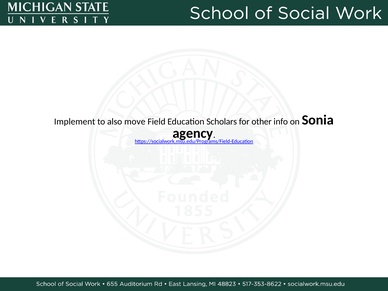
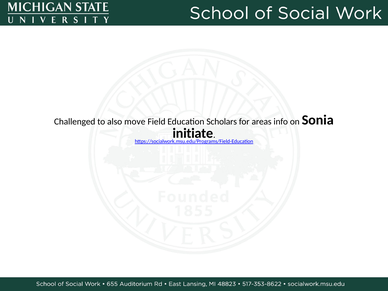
Implement: Implement -> Challenged (75, 122)
other: other -> areas (262, 122)
agency: agency -> initiate (193, 133)
